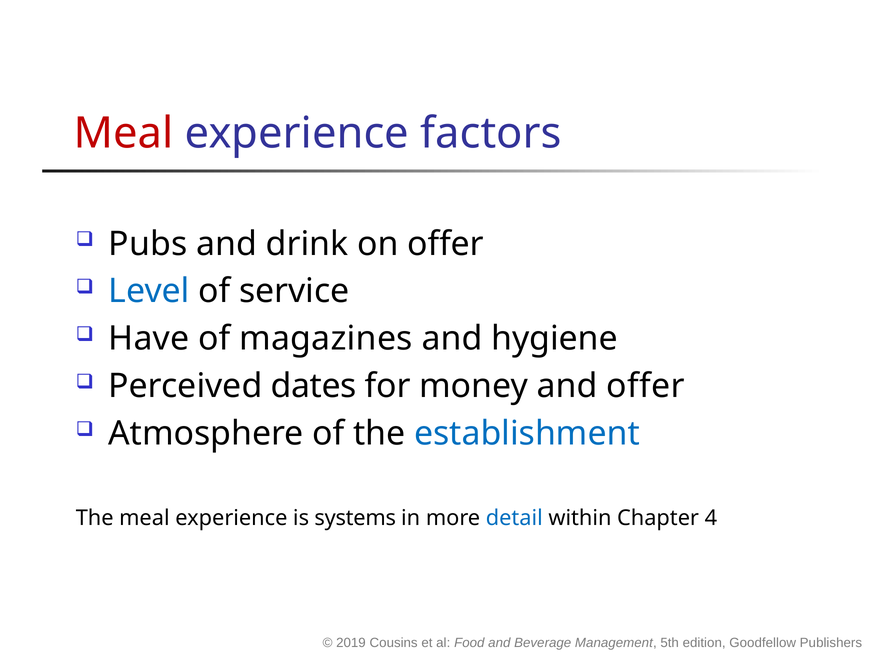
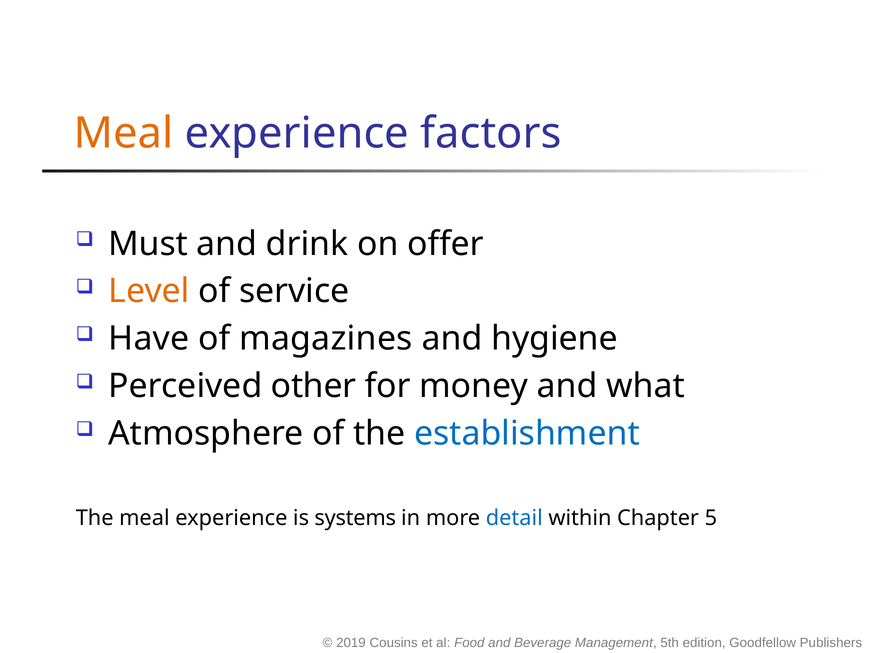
Meal colour: red -> orange (124, 134)
Pubs: Pubs -> Must (148, 244)
Level colour: blue -> orange (149, 291)
dates: dates -> other (314, 386)
and offer: offer -> what (646, 386)
4: 4 -> 5 (711, 518)
